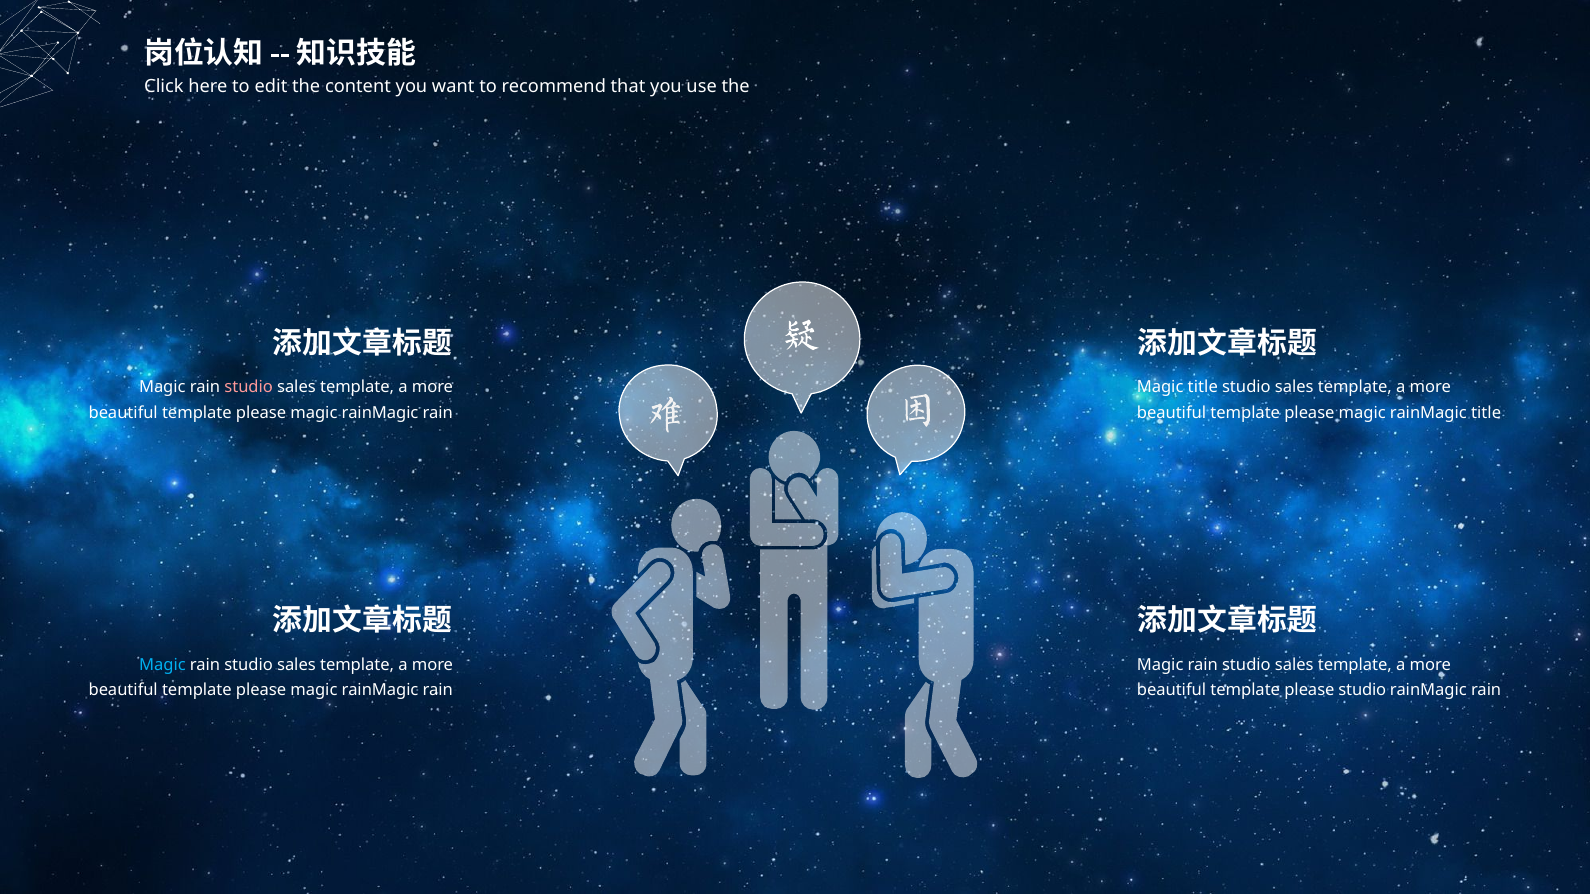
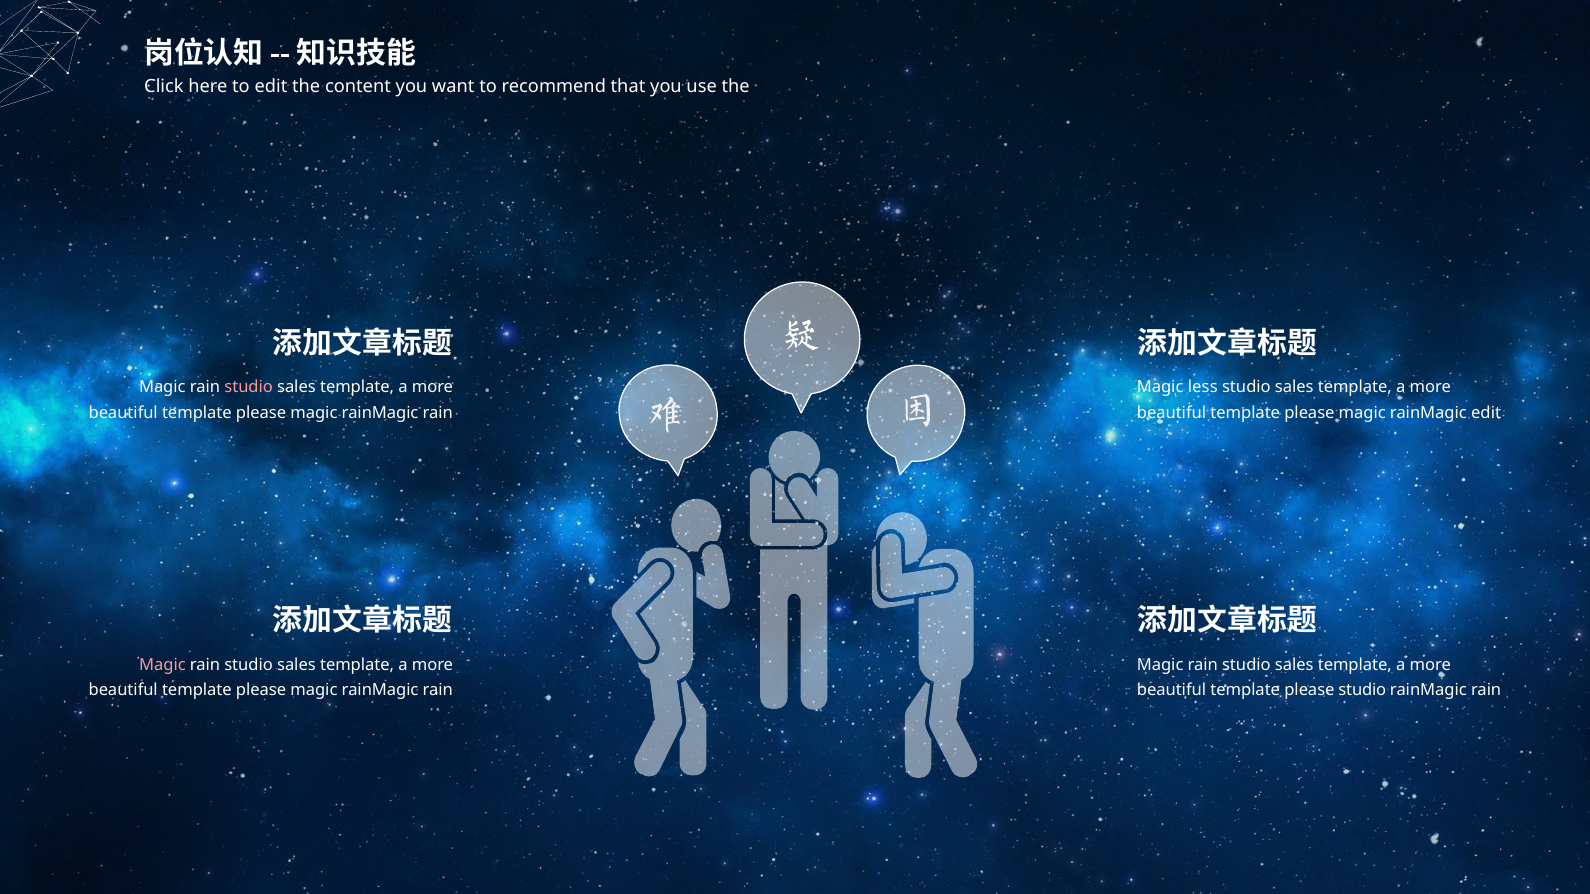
Magic title: title -> less (1203, 387)
rainMagic title: title -> edit (1486, 413)
Magic colour: light blue -> pink (162, 665)
